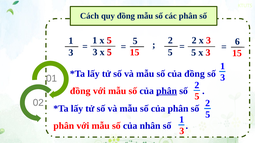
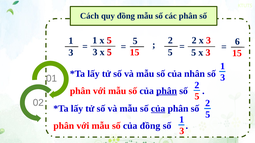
của đồng: đồng -> nhân (195, 74)
đồng: đồng -> phân (80, 91)
của underline: none -> present (158, 109)
của nhân: nhân -> đồng (150, 126)
